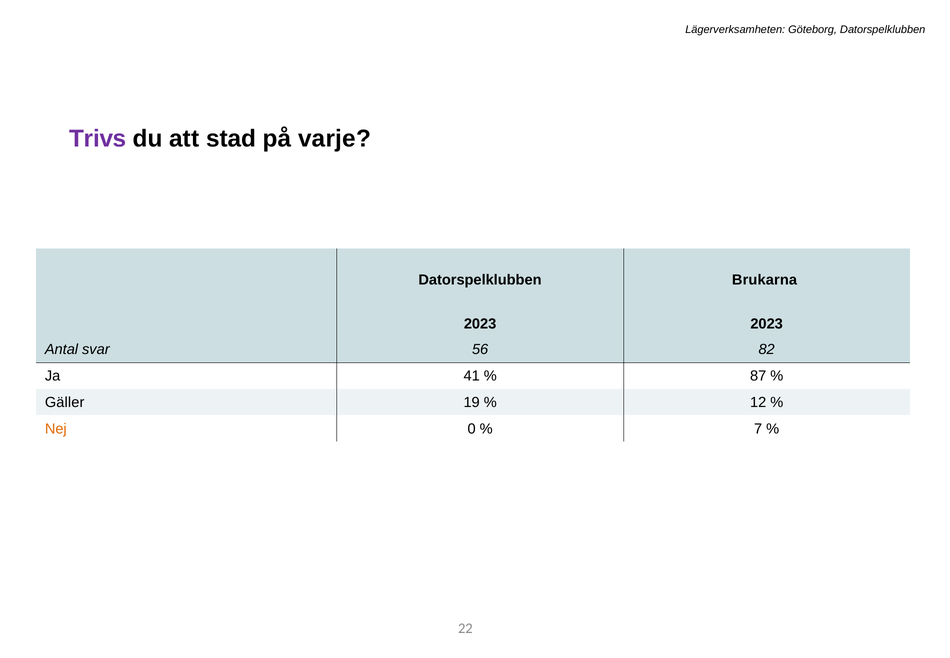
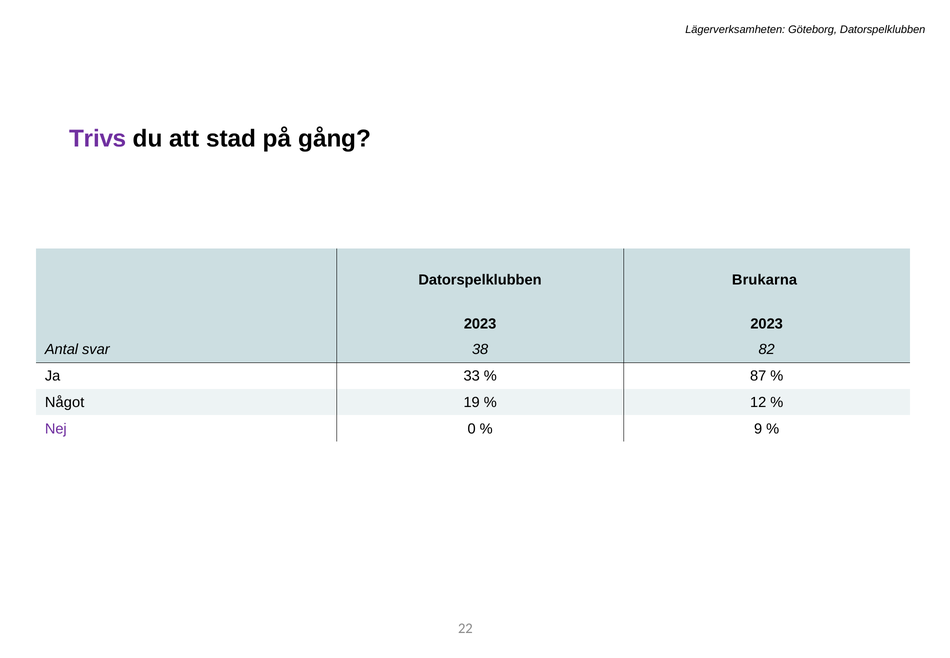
varje: varje -> gång (335, 138)
56: 56 -> 38 (480, 349)
41: 41 -> 33 (472, 376)
Gäller: Gäller -> Något (65, 402)
Nej colour: orange -> purple (56, 428)
7: 7 -> 9 (758, 428)
